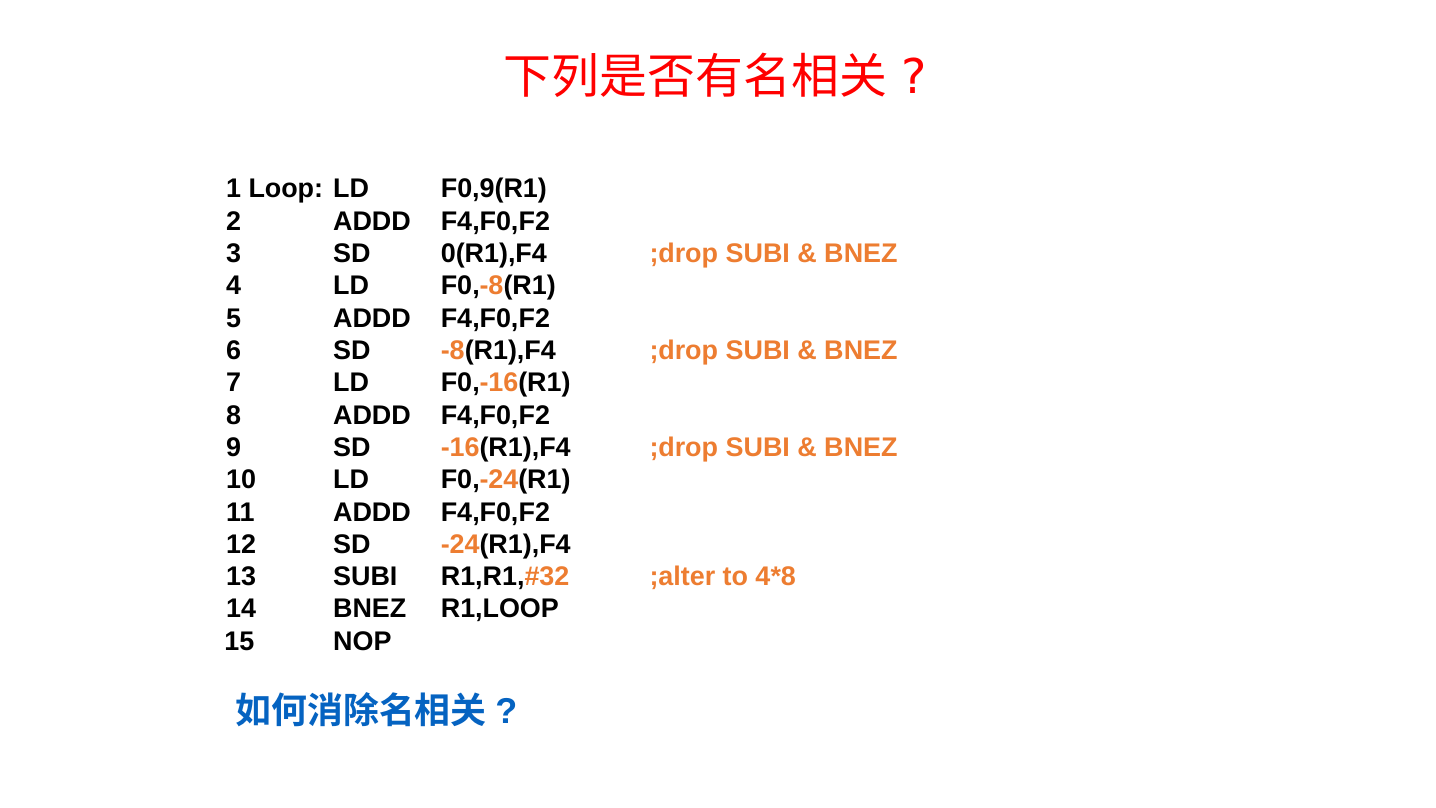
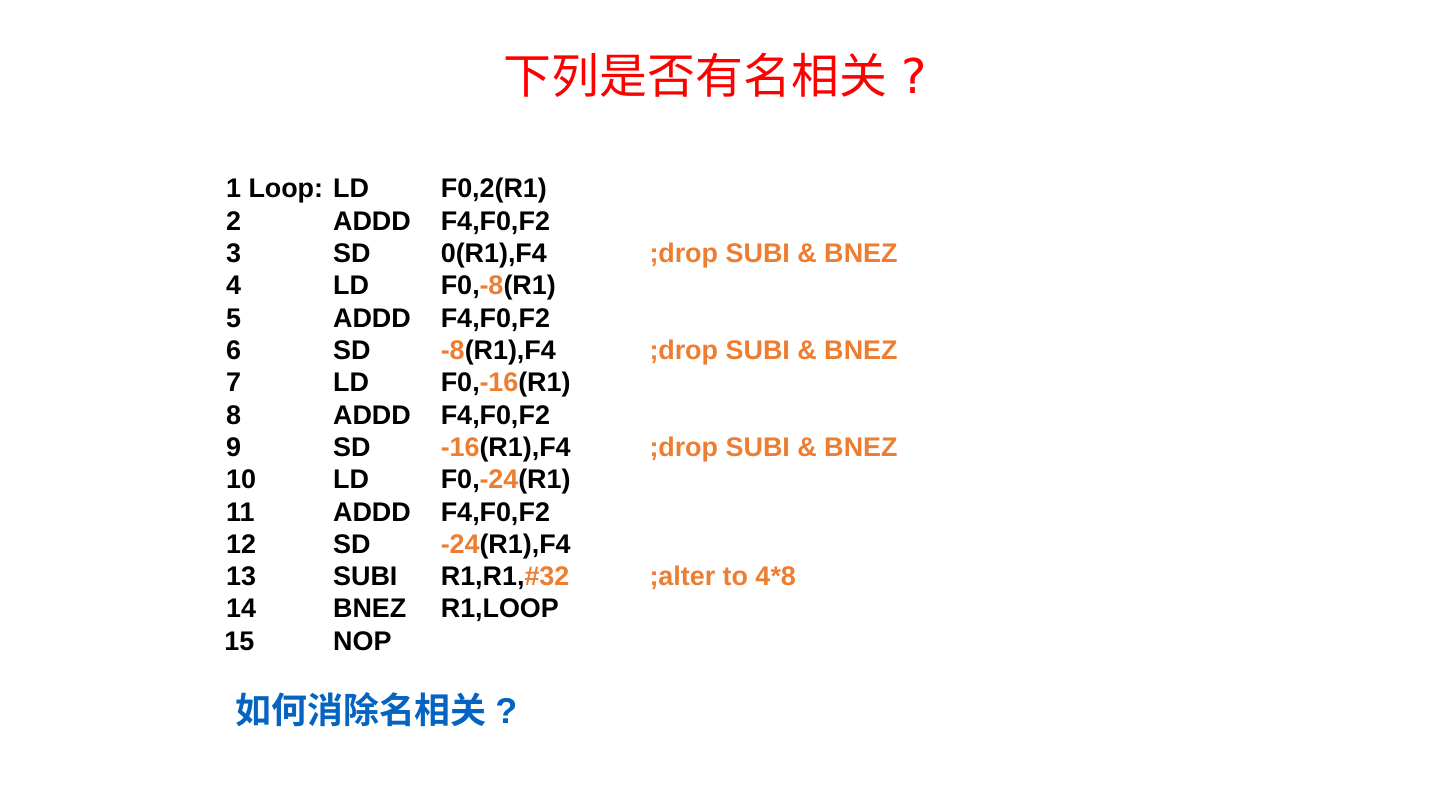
F0,9(R1: F0,9(R1 -> F0,2(R1 (494, 189)
